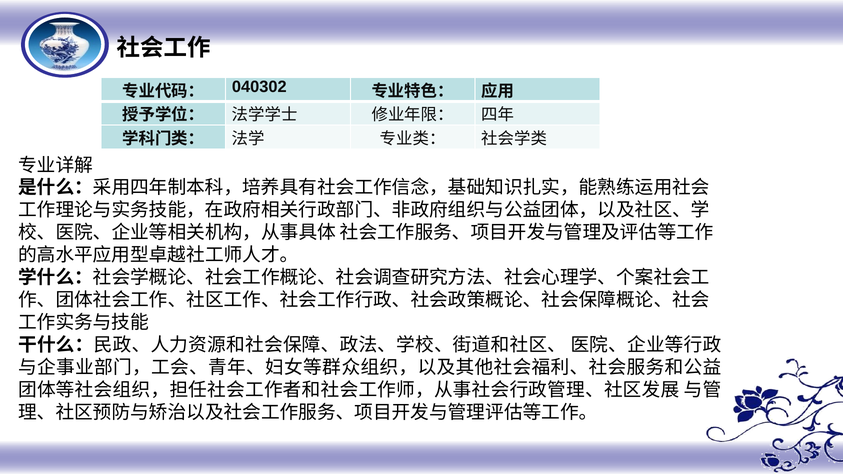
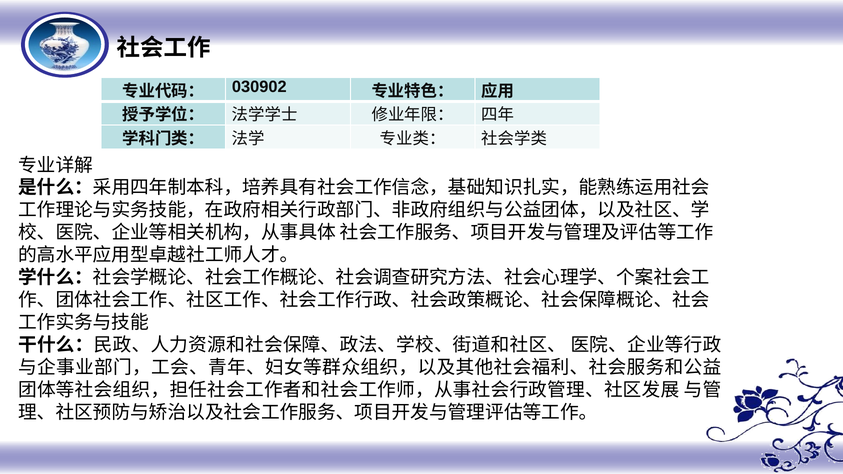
040302: 040302 -> 030902 (259, 87)
